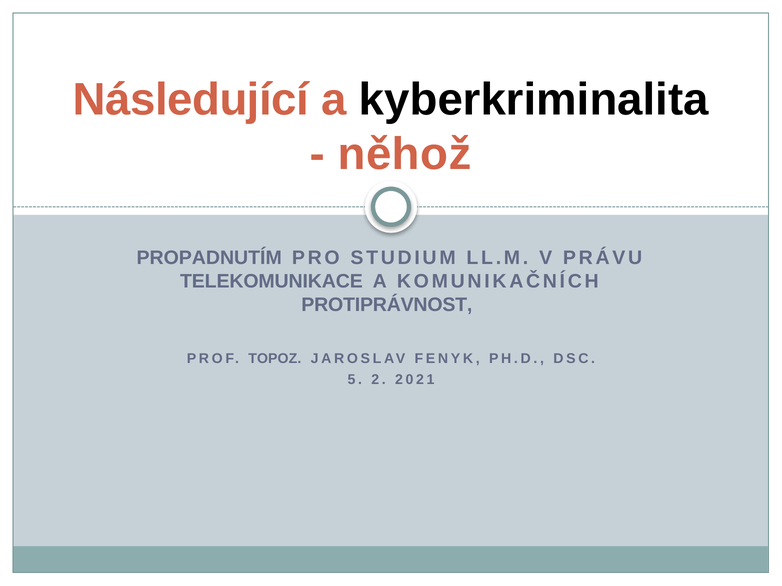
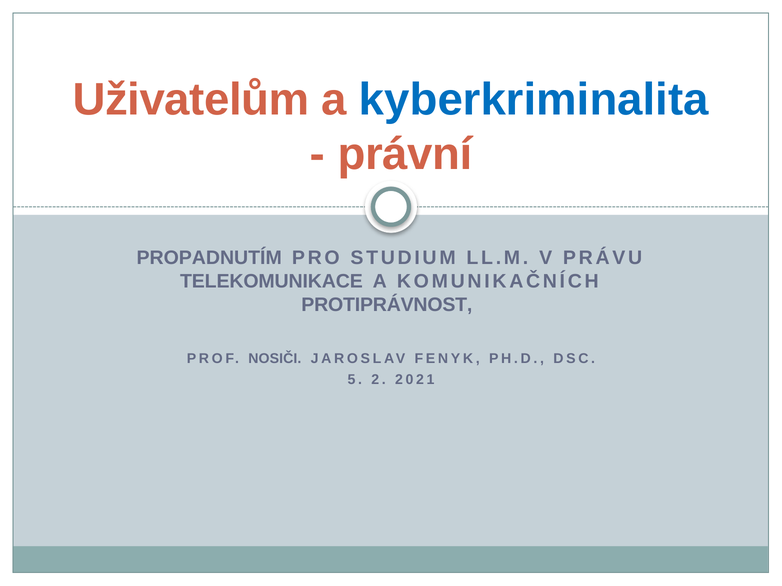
Následující: Následující -> Uživatelům (191, 100)
kyberkriminalita colour: black -> blue (534, 100)
něhož: něhož -> právní (405, 154)
TOPOZ: TOPOZ -> NOSIČI (275, 359)
